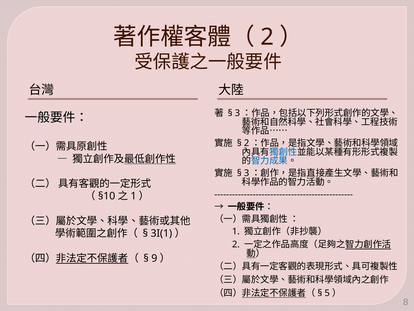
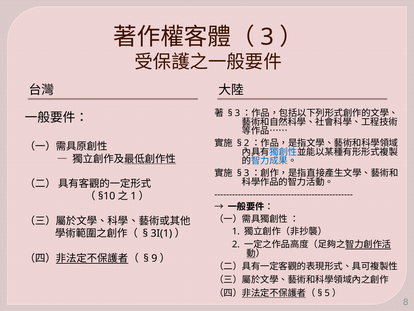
2: 2 -> 3 (267, 37)
